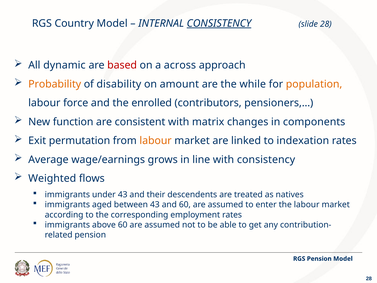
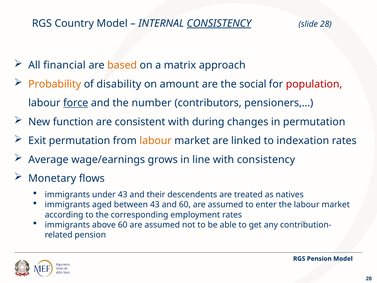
dynamic: dynamic -> financial (64, 65)
based colour: red -> orange (122, 65)
across: across -> matrix (180, 65)
while: while -> social (253, 84)
population colour: orange -> red (314, 84)
force underline: none -> present (76, 103)
enrolled: enrolled -> number (152, 103)
matrix: matrix -> during (208, 122)
in components: components -> permutation (314, 122)
Weighted: Weighted -> Monetary (52, 178)
